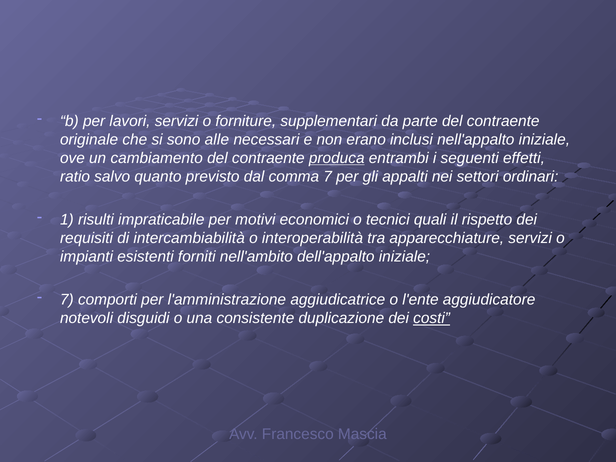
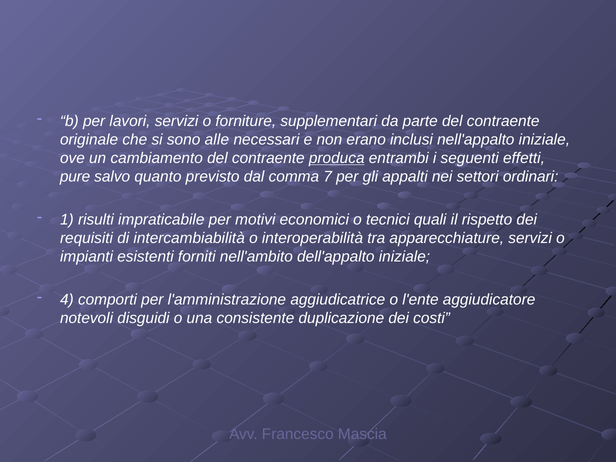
ratio: ratio -> pure (75, 177)
7: 7 -> 4 (67, 300)
costi underline: present -> none (432, 318)
